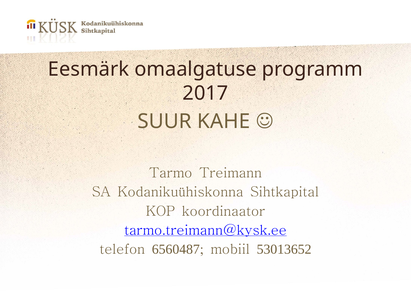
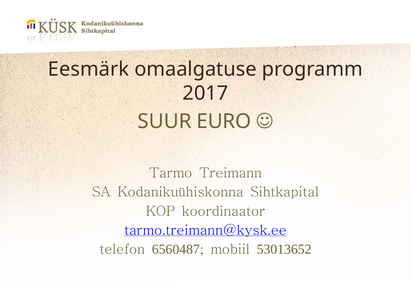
KAHE: KAHE -> EURO (224, 121)
